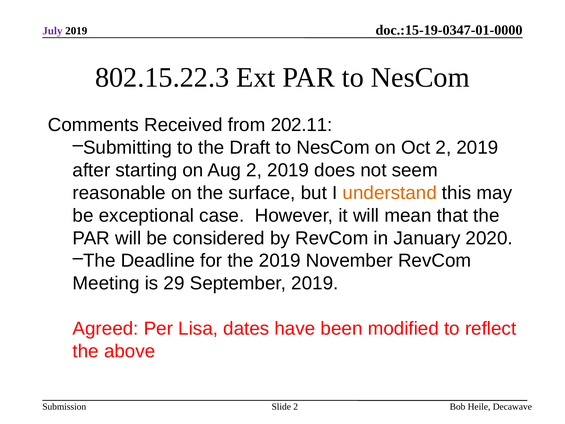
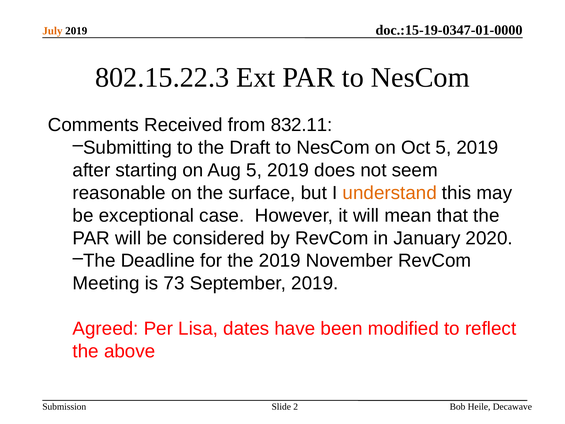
July colour: purple -> orange (52, 31)
202.11: 202.11 -> 832.11 (302, 125)
Oct 2: 2 -> 5 (443, 148)
Aug 2: 2 -> 5 (254, 170)
29: 29 -> 73 (174, 283)
